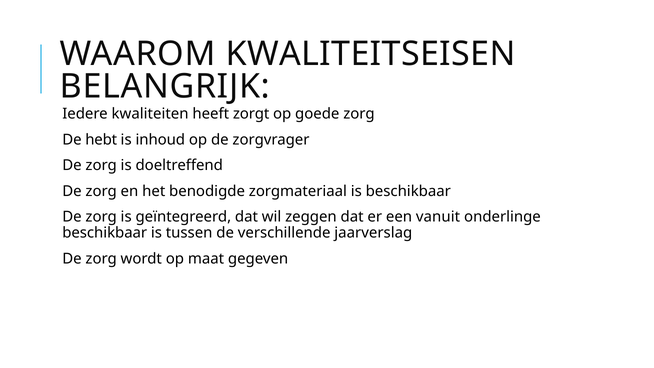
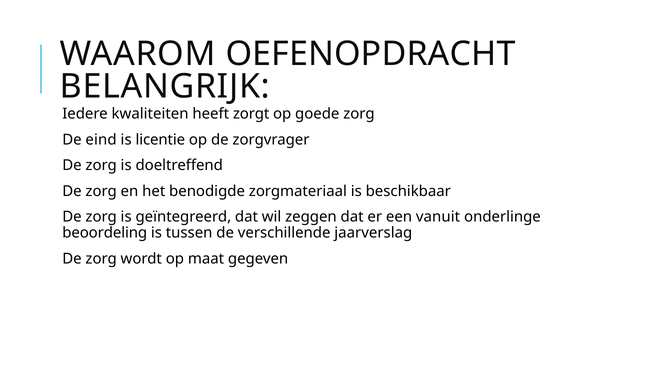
KWALITEITSEISEN: KWALITEITSEISEN -> OEFENOPDRACHT (371, 54)
hebt: hebt -> eind (101, 140)
inhoud: inhoud -> licentie (160, 140)
beschikbaar: beschikbaar -> beoordeling (105, 233)
